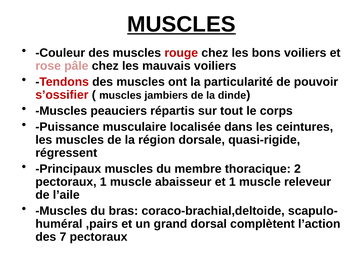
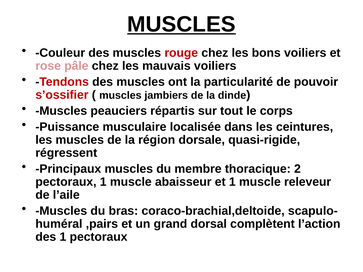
des 7: 7 -> 1 (63, 237)
